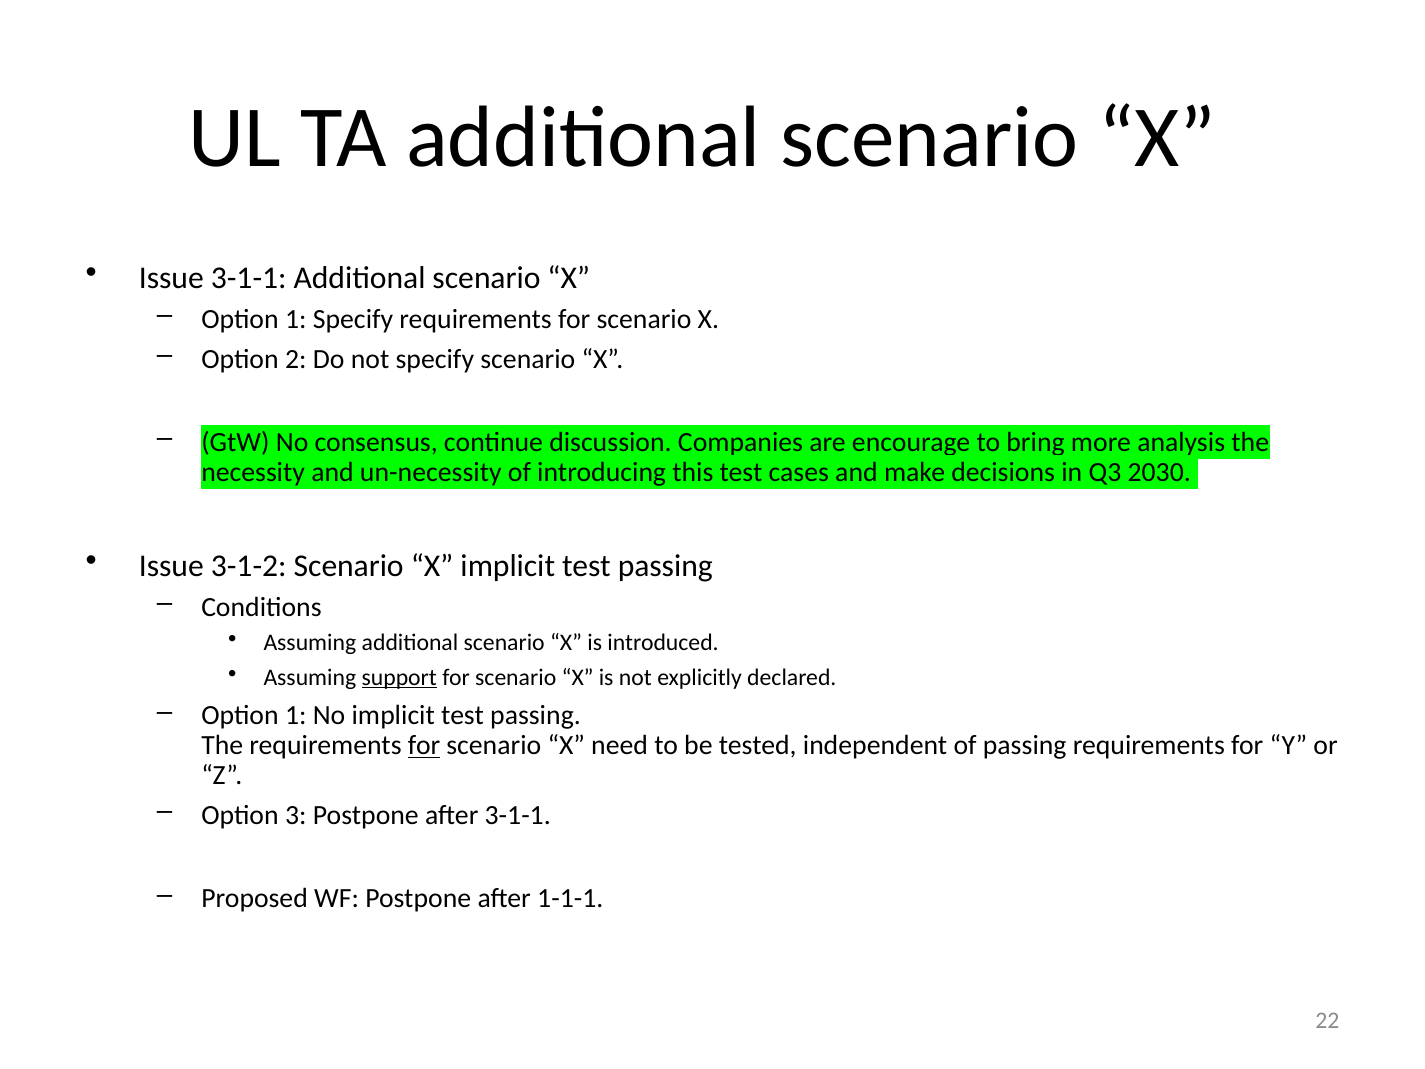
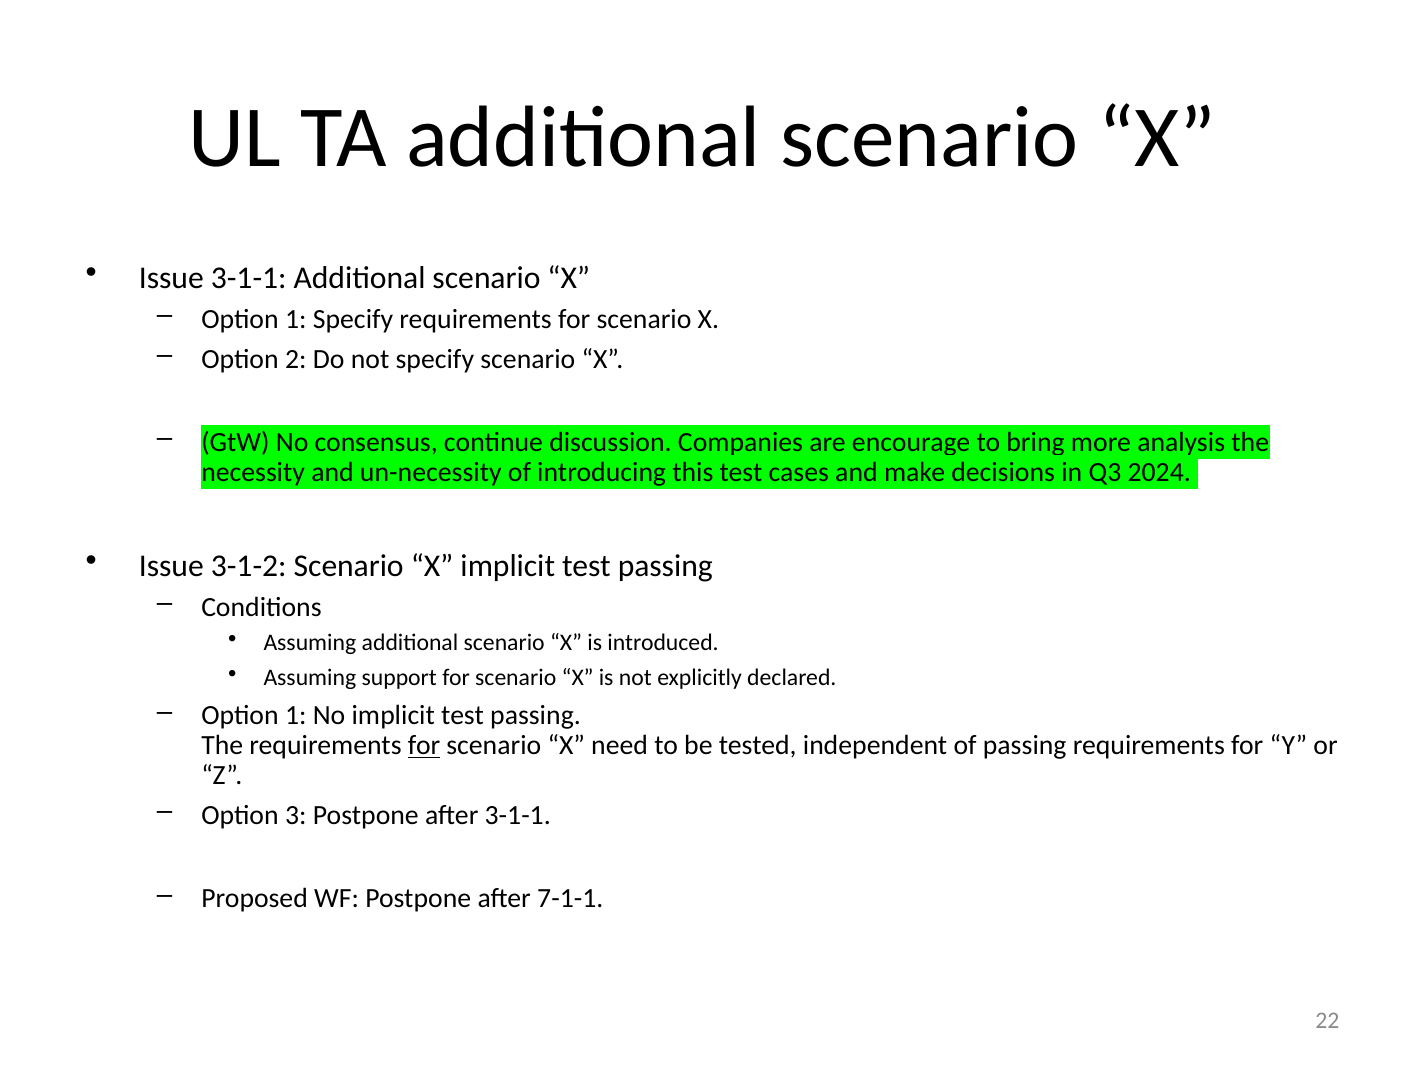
2030: 2030 -> 2024 (1159, 472)
support underline: present -> none (399, 677)
1-1-1: 1-1-1 -> 7-1-1 (570, 899)
